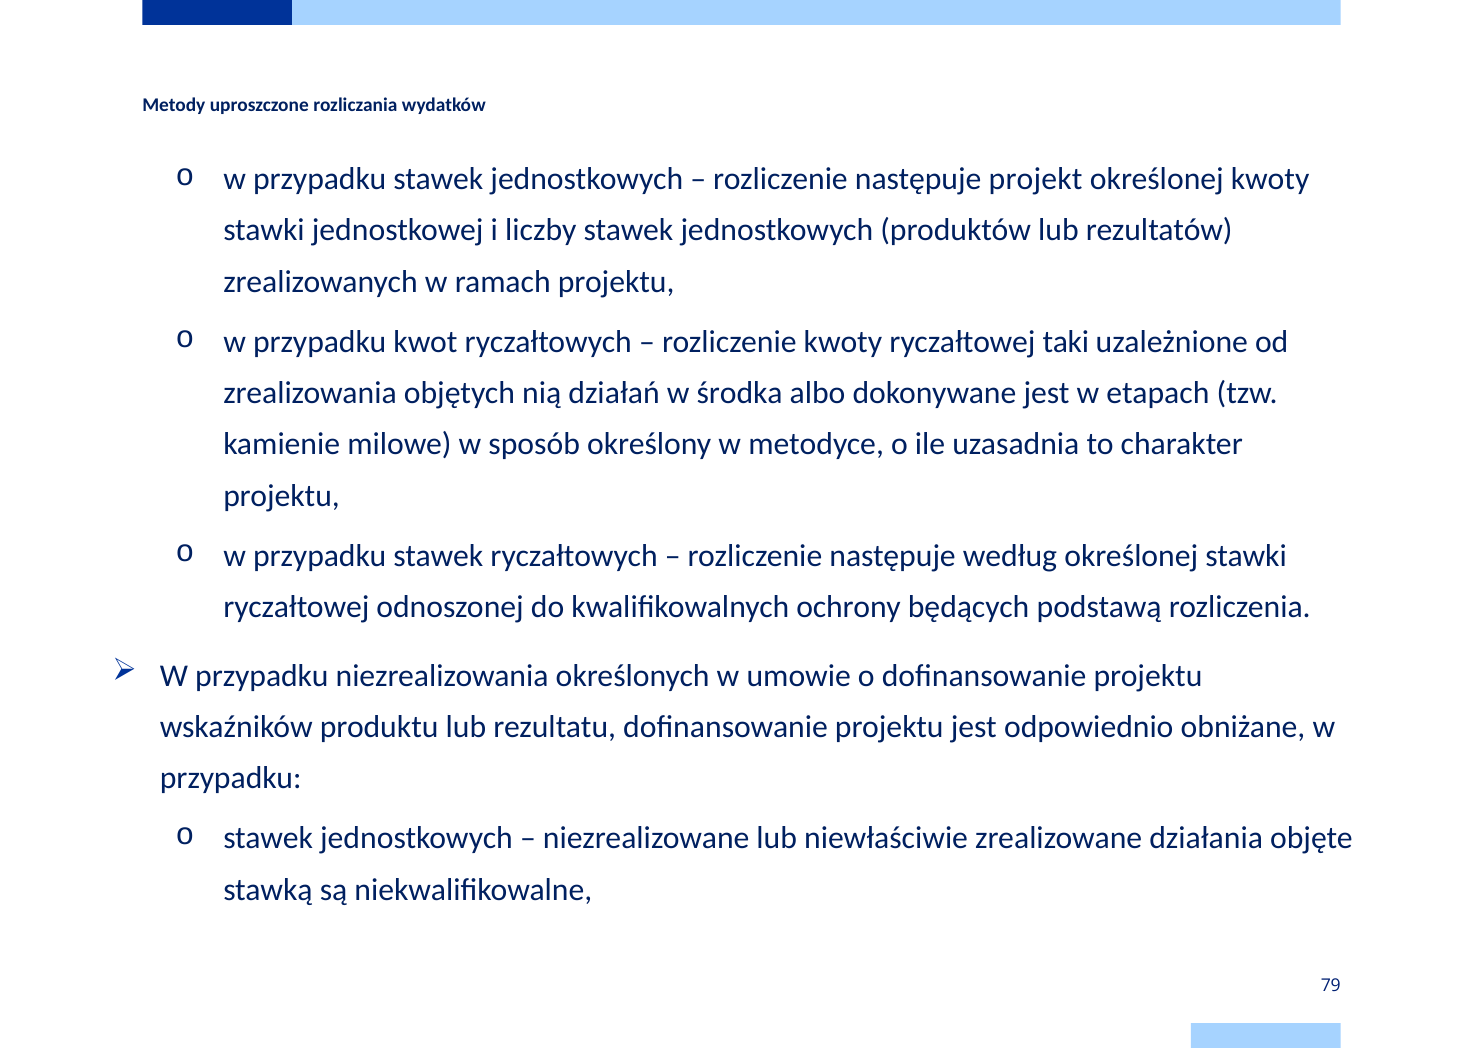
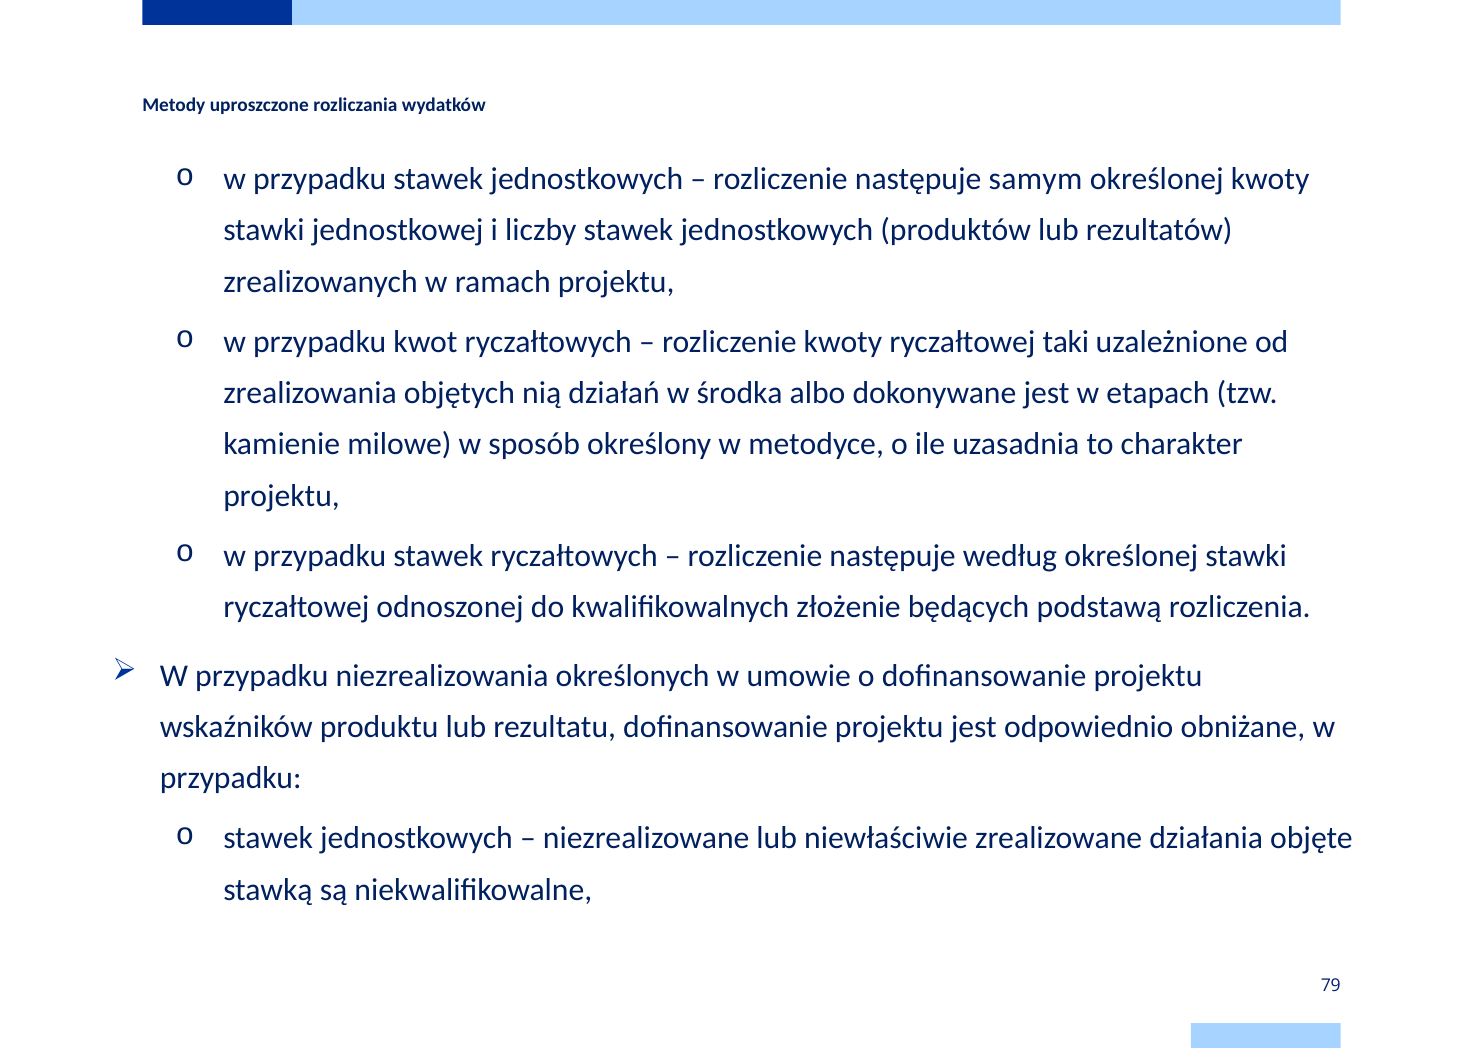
projekt: projekt -> samym (1036, 179)
ochrony: ochrony -> złożenie (849, 607)
